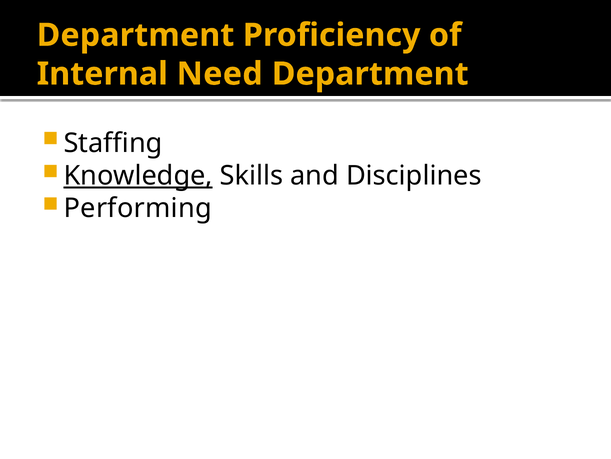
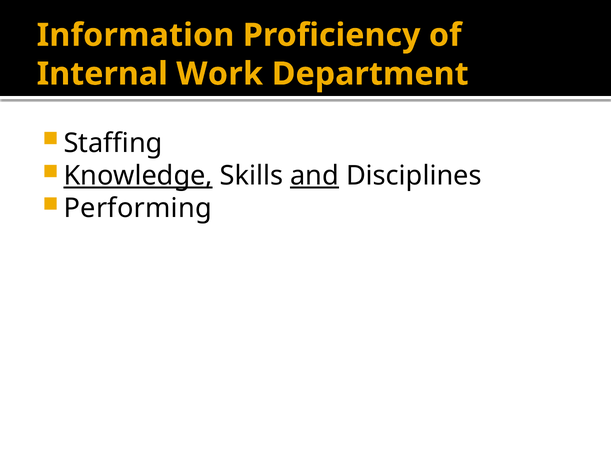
Department: Department -> Information (135, 35)
Need: Need -> Work (220, 74)
and underline: none -> present (315, 176)
